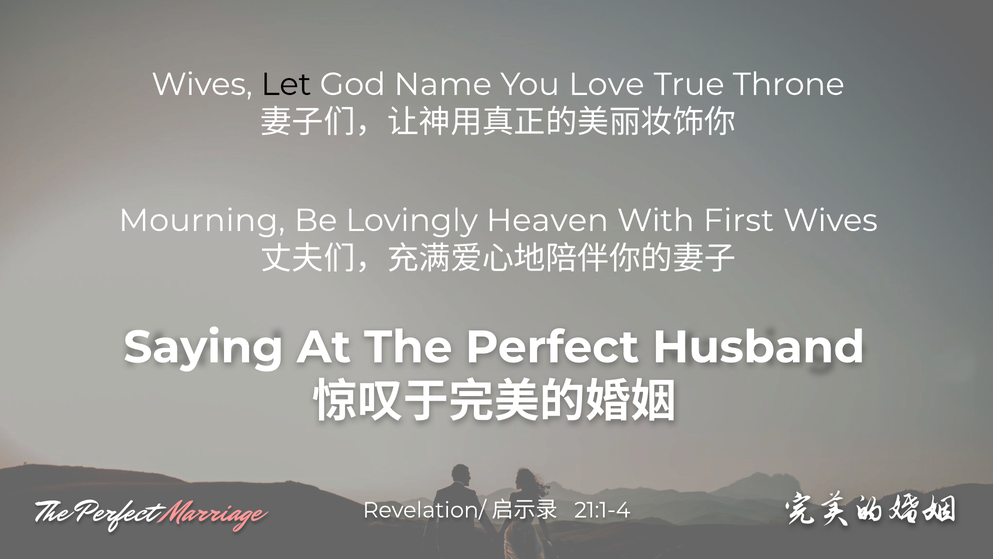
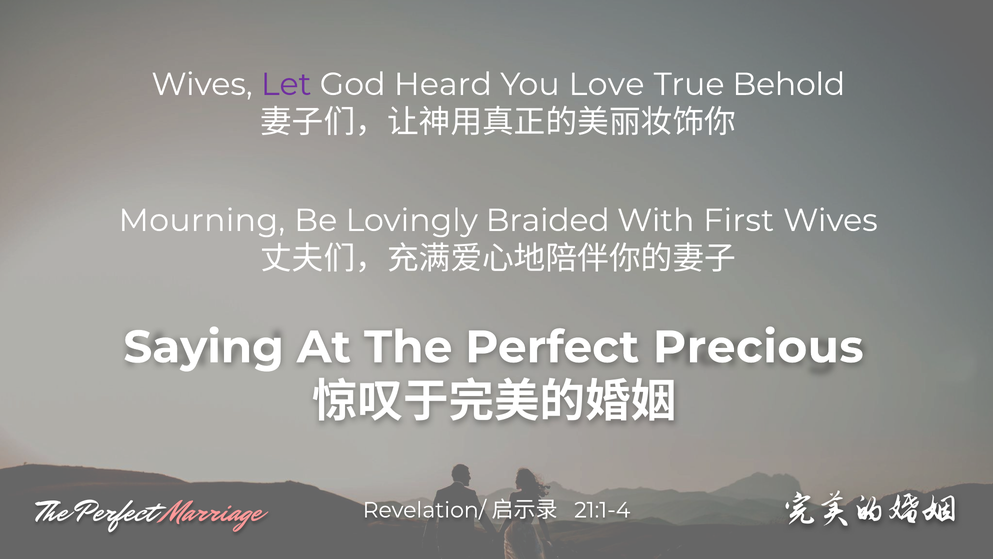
Let colour: black -> purple (286, 84)
Name: Name -> Heard (443, 84)
Throne: Throne -> Behold (789, 84)
Heaven: Heaven -> Braided (548, 220)
Husband: Husband -> Precious (758, 347)
